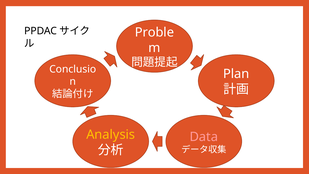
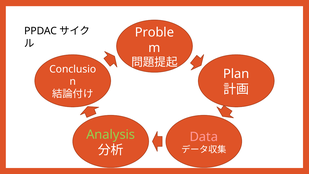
Analysis colour: yellow -> light green (111, 134)
